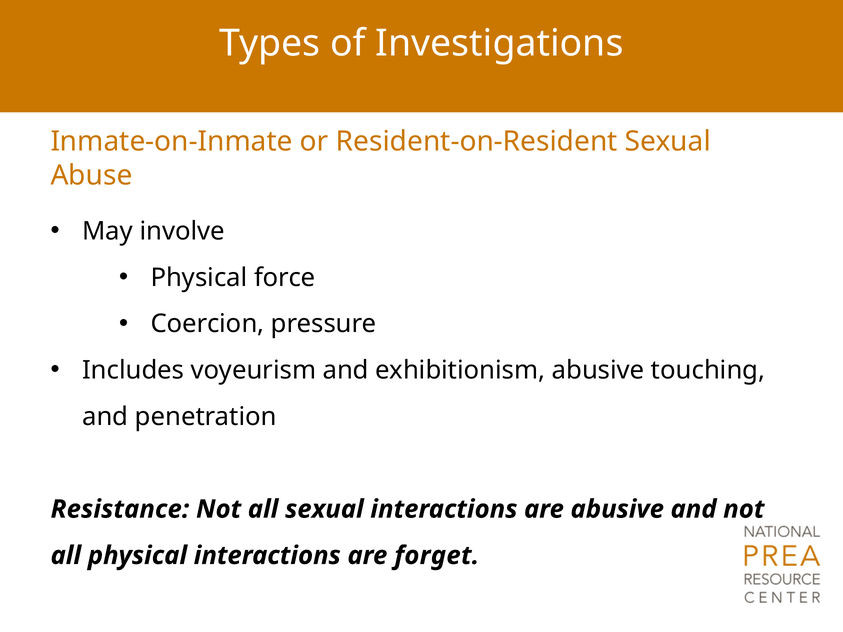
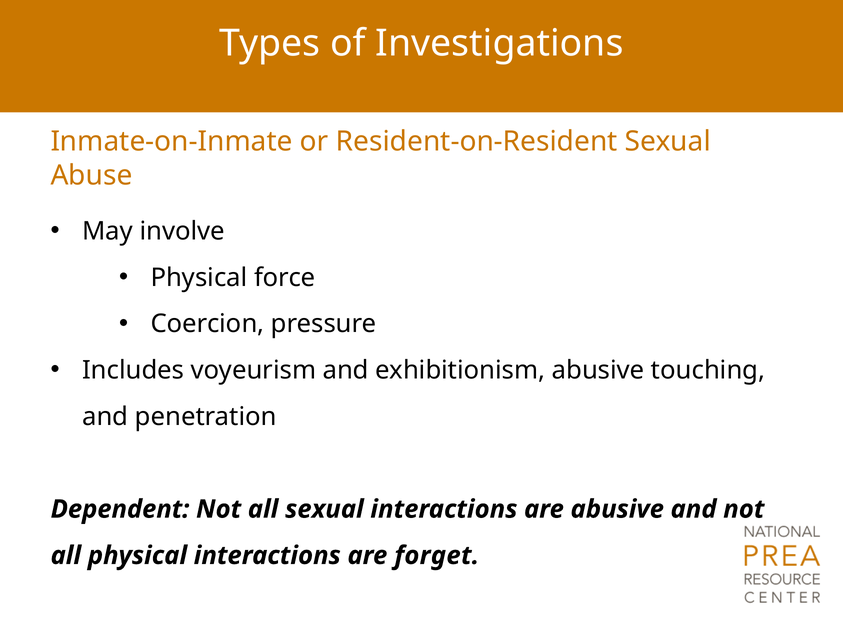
Resistance: Resistance -> Dependent (120, 509)
